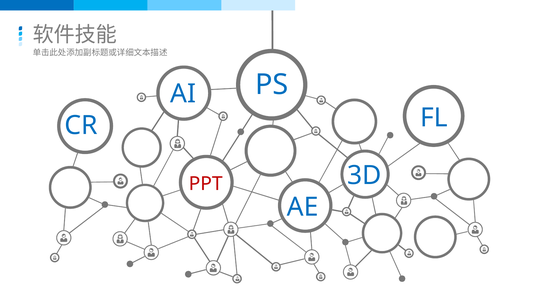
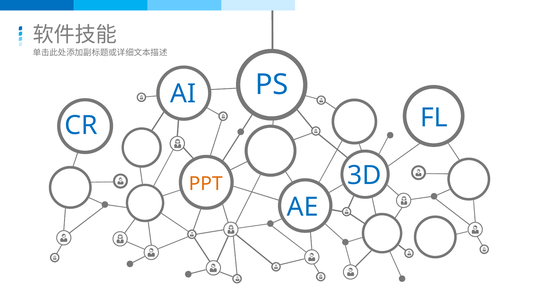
PPT colour: red -> orange (206, 184)
